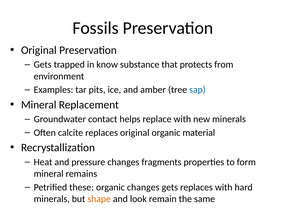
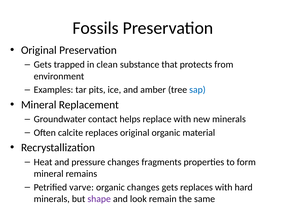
know: know -> clean (107, 64)
these: these -> varve (82, 187)
shape colour: orange -> purple (99, 198)
